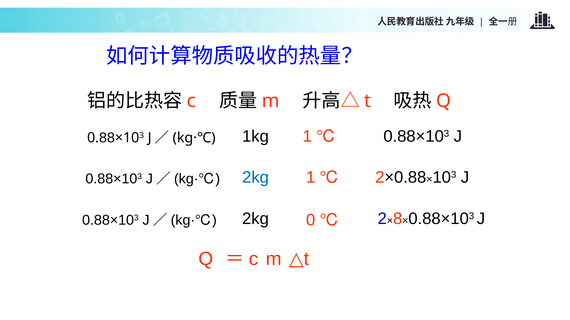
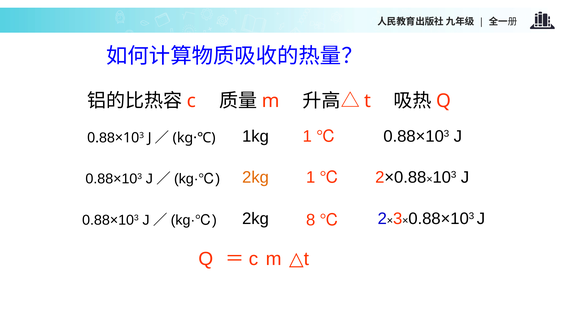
2kg colour: blue -> orange (255, 178)
2kg 0: 0 -> 8 (311, 221)
8: 8 -> 3 (398, 219)
